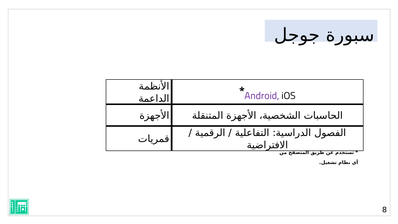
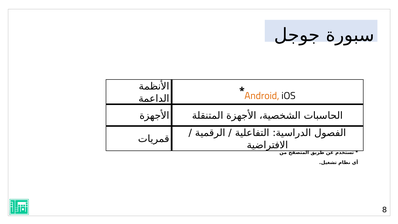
Android colour: purple -> orange (262, 96)
